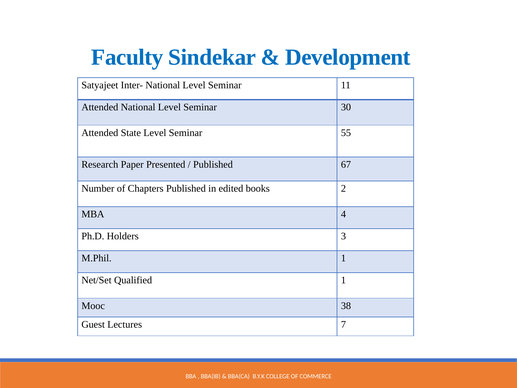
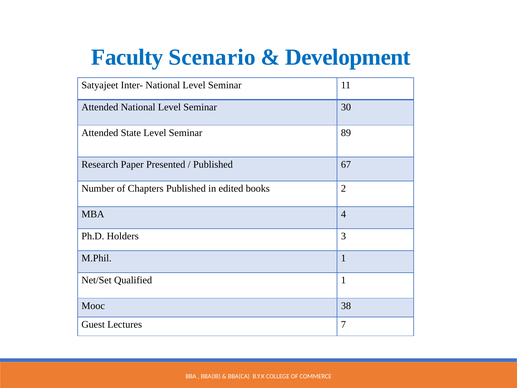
Sindekar: Sindekar -> Scenario (212, 57)
55: 55 -> 89 (346, 133)
